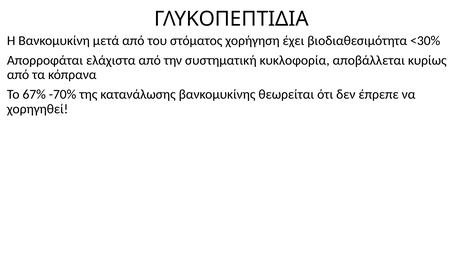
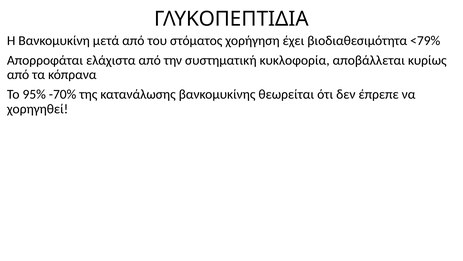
<30%: <30% -> <79% (425, 41)
67%: 67% -> 95% (34, 94)
